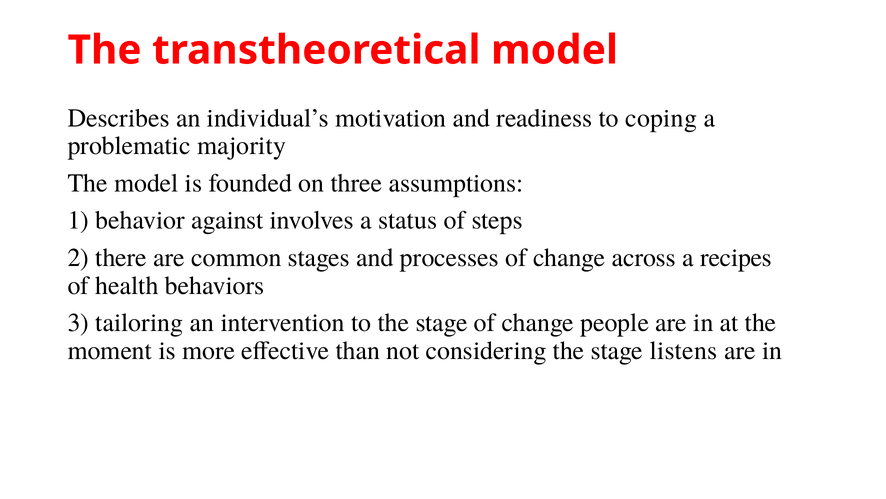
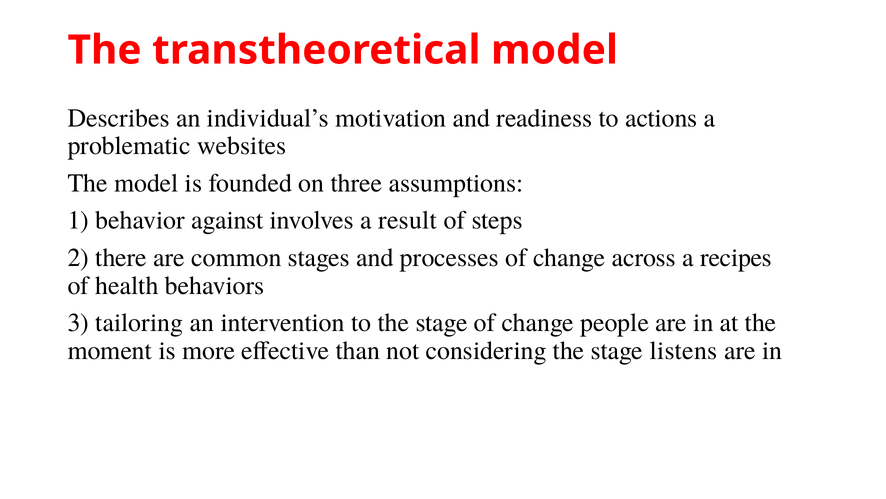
coping: coping -> actions (661, 118)
majority: majority -> websites (242, 146)
status: status -> result (408, 220)
